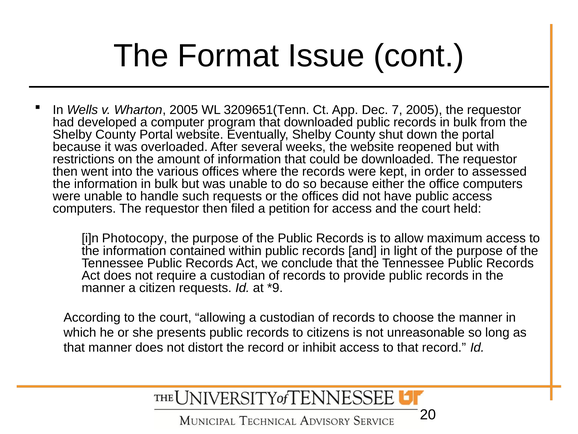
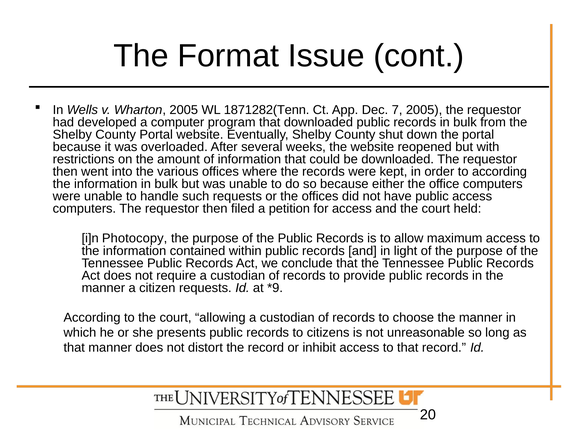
3209651(Tenn: 3209651(Tenn -> 1871282(Tenn (267, 110)
to assessed: assessed -> according (499, 171)
